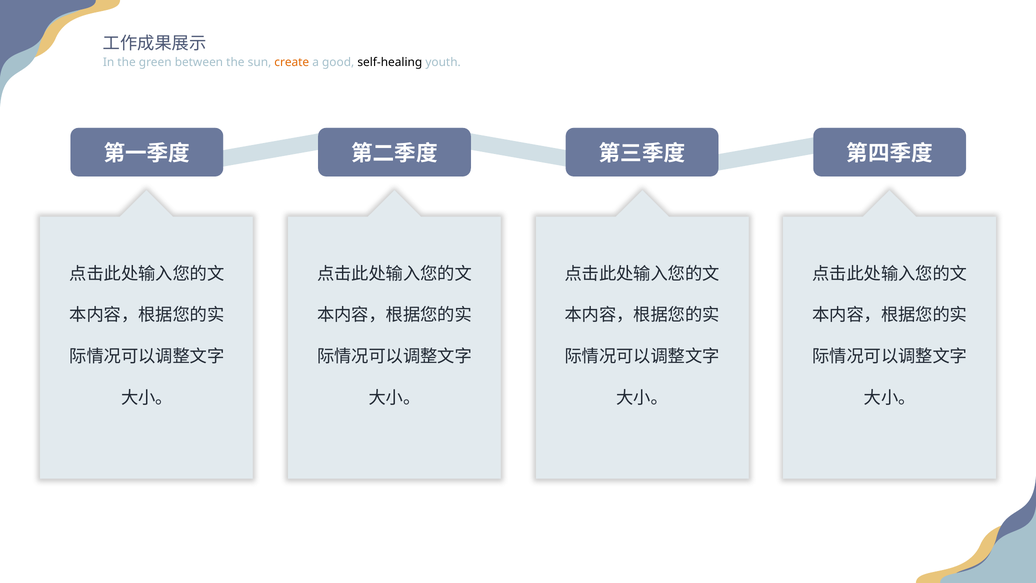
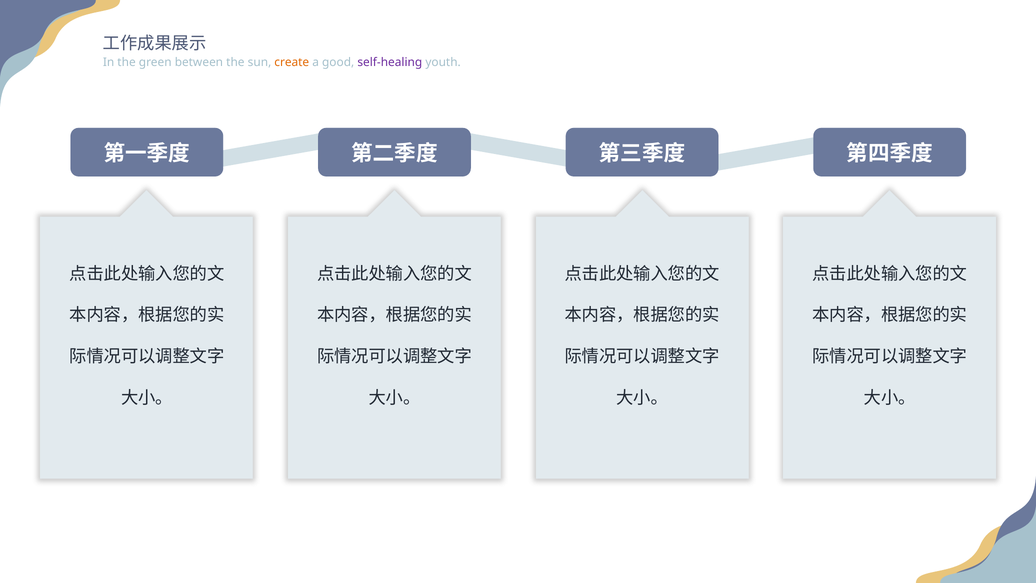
self-healing colour: black -> purple (390, 62)
